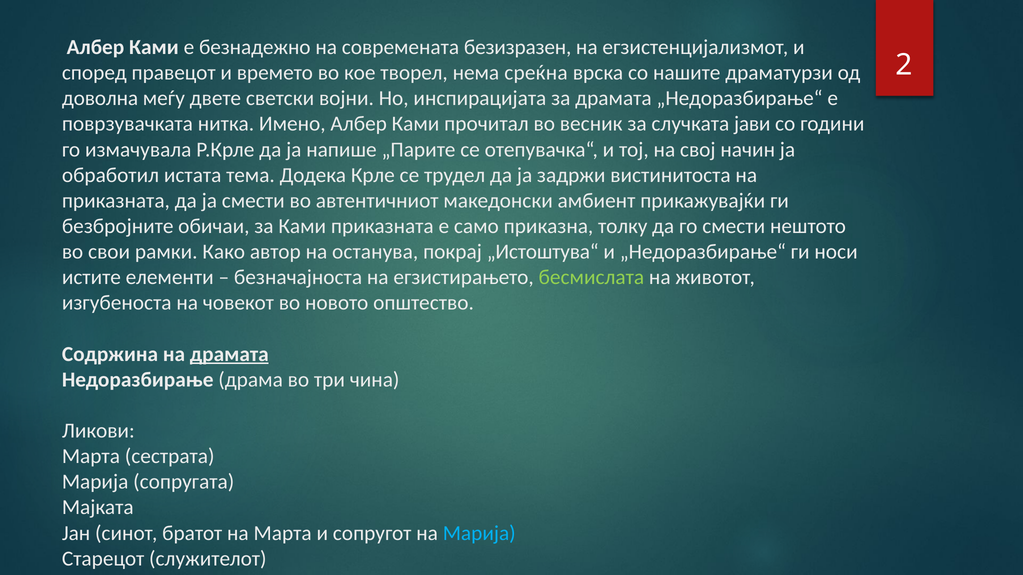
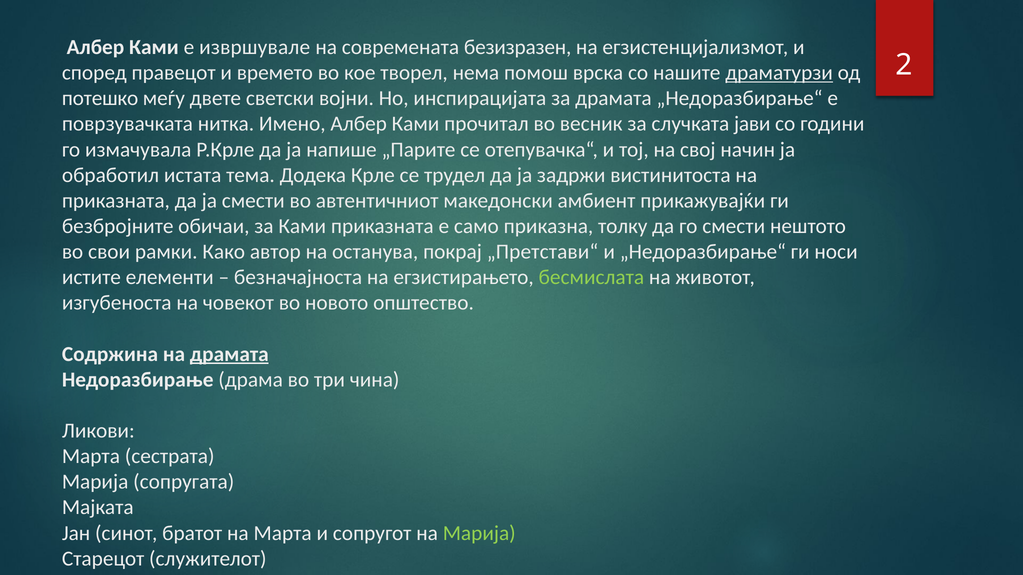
безнадежно: безнадежно -> извршувале (255, 47)
среќна: среќна -> помош (536, 73)
драматурзи underline: none -> present (779, 73)
доволна: доволна -> потешко (100, 98)
„Истоштува“: „Истоштува“ -> „Претстави“ (543, 252)
Марија colour: light blue -> light green (479, 533)
